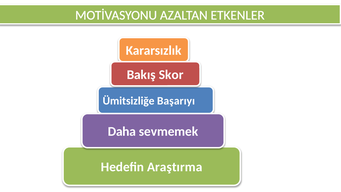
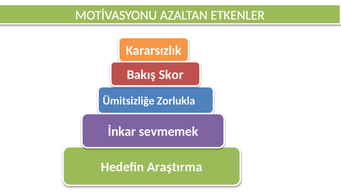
Başarıyı: Başarıyı -> Zorlukla (176, 101)
Daha: Daha -> İnkar (122, 131)
